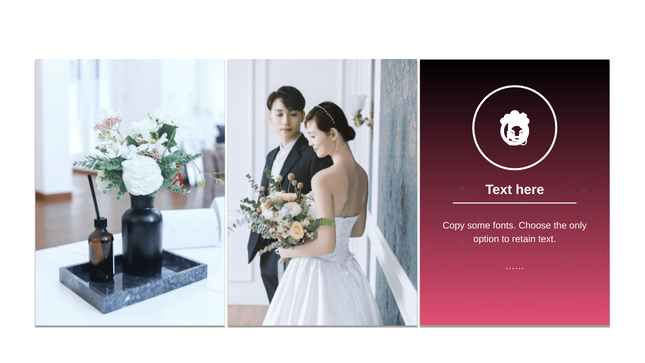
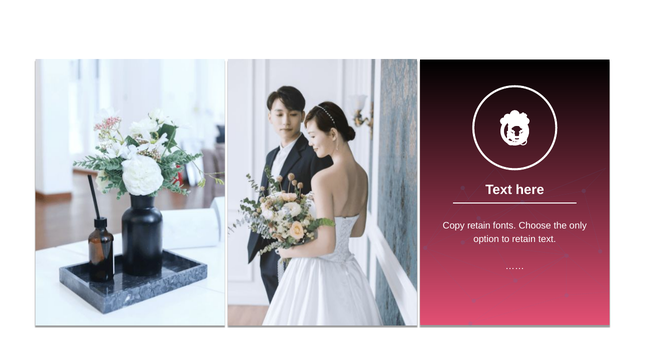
Copy some: some -> retain (479, 225)
